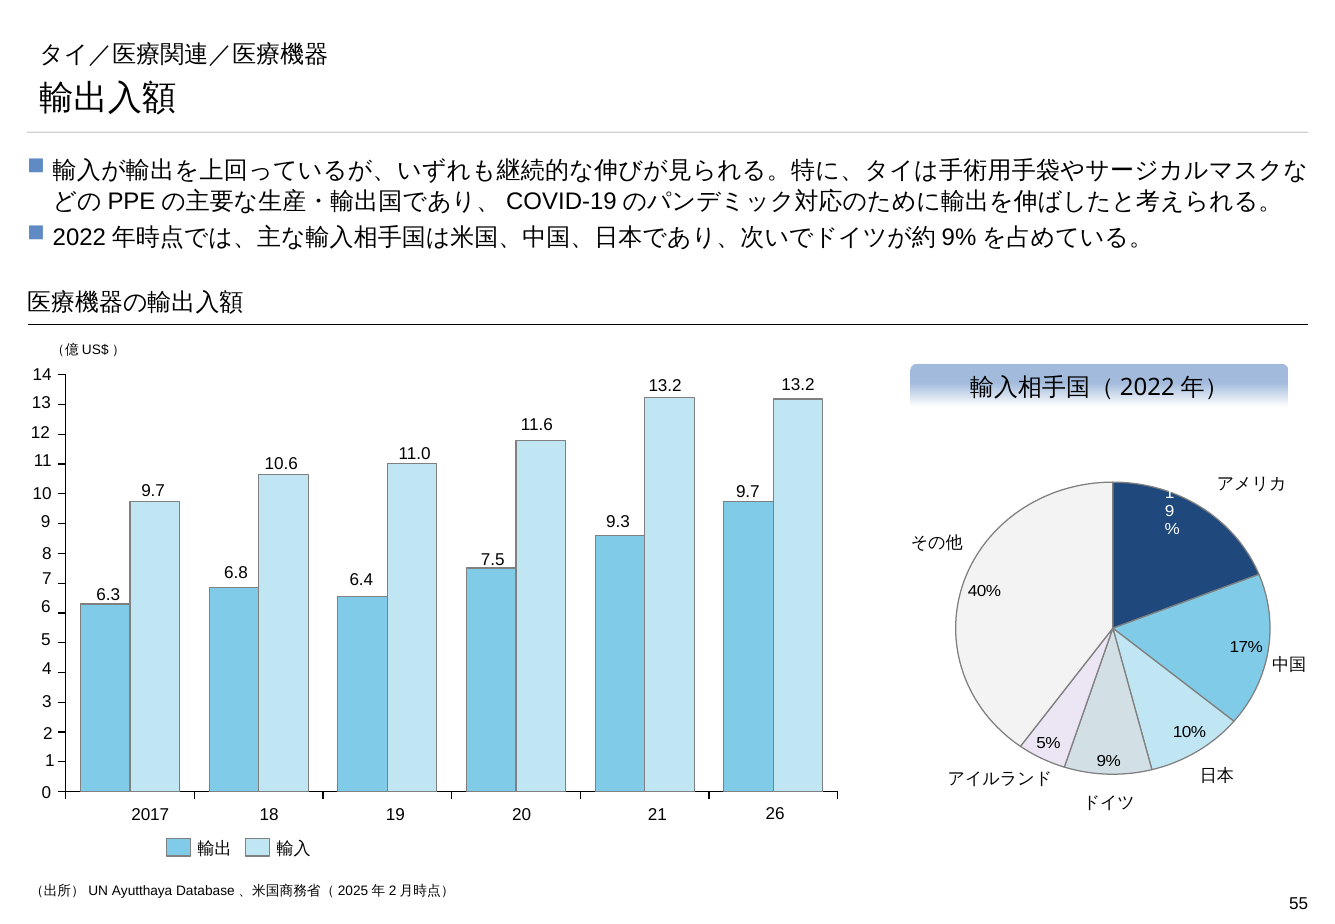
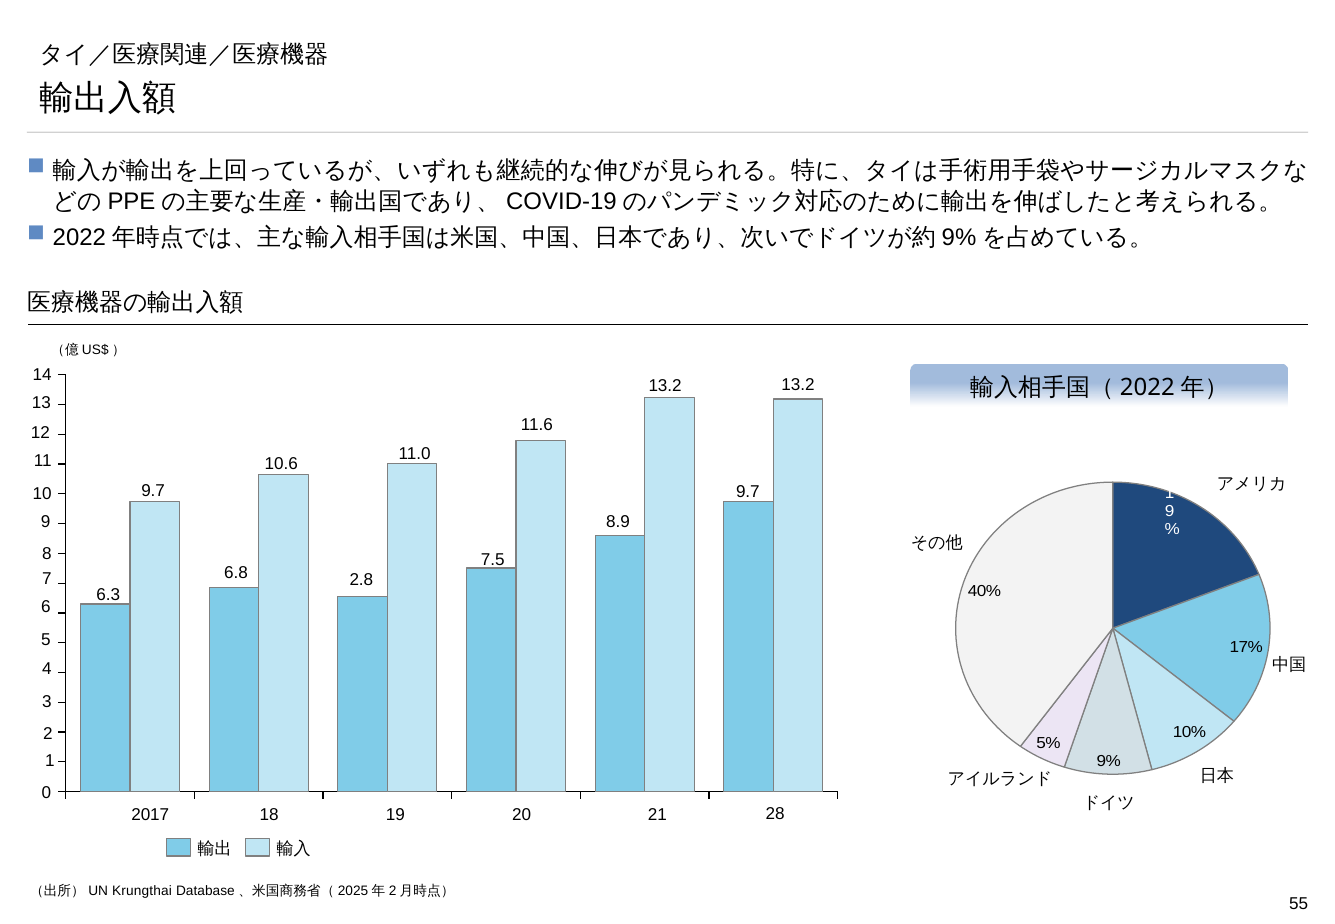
9.3: 9.3 -> 8.9 (618, 522)
6.4: 6.4 -> 2.8 (361, 580)
26: 26 -> 28 (775, 814)
Ayutthaya: Ayutthaya -> Krungthai (142, 892)
